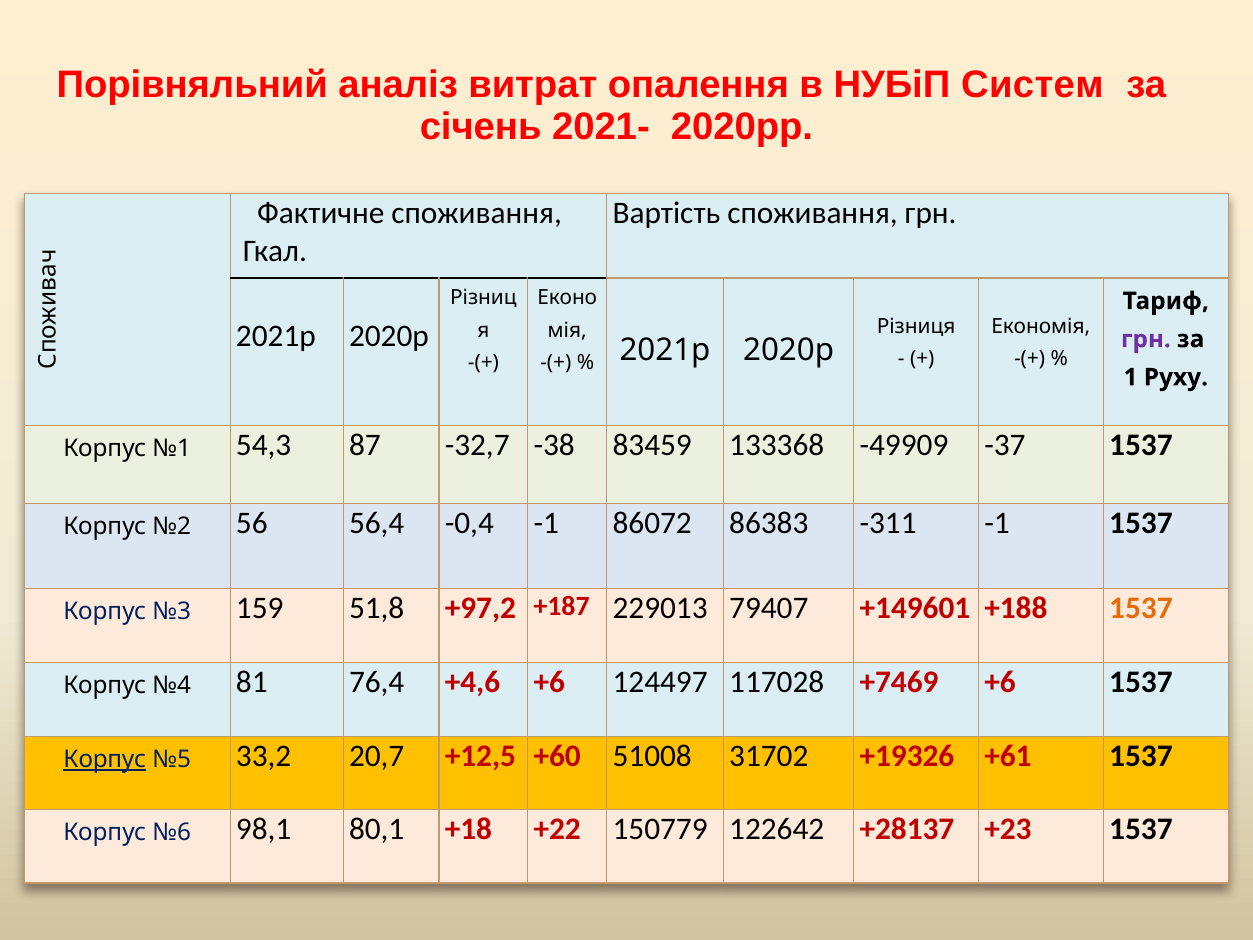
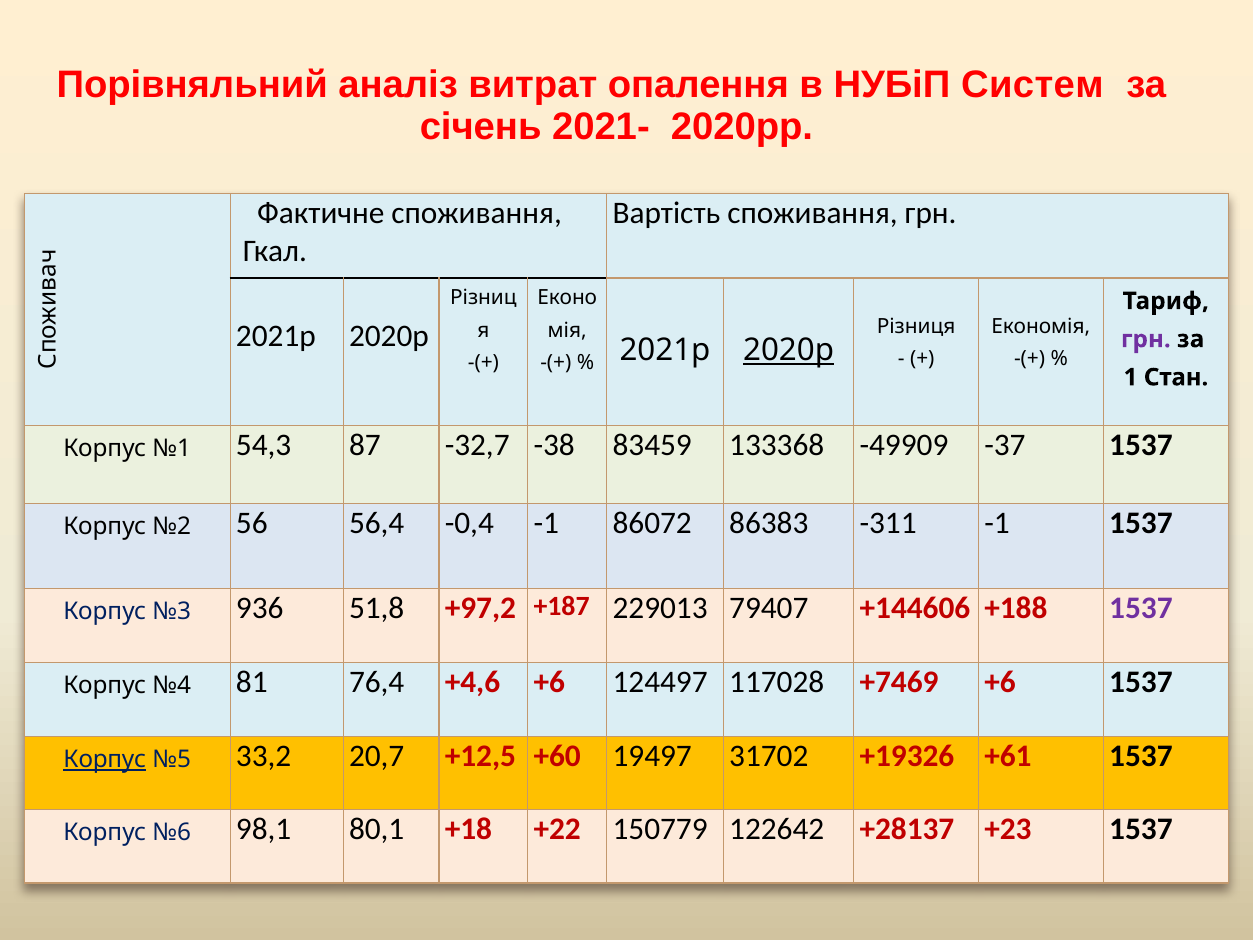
2020р underline: none -> present (789, 350)
Руху: Руху -> Стан (1176, 377)
159: 159 -> 936 (260, 608)
+149601: +149601 -> +144606 (915, 608)
1537 colour: orange -> purple (1141, 608)
51008: 51008 -> 19497 (652, 756)
